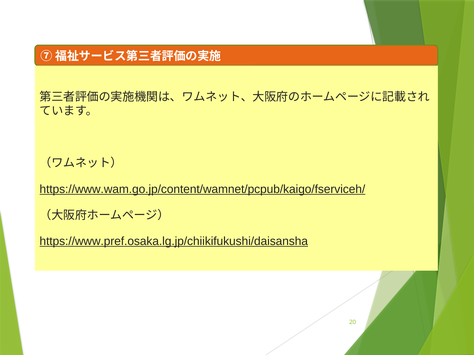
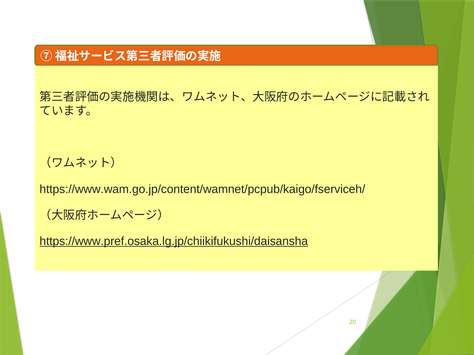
https://www.wam.go.jp/content/wamnet/pcpub/kaigo/fserviceh/ underline: present -> none (202, 189)
